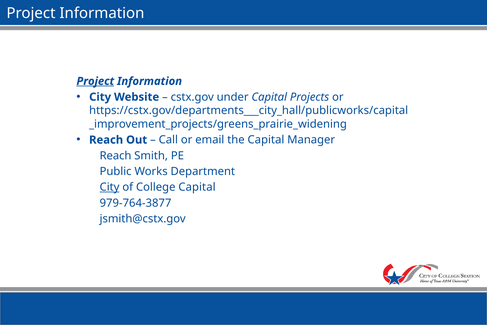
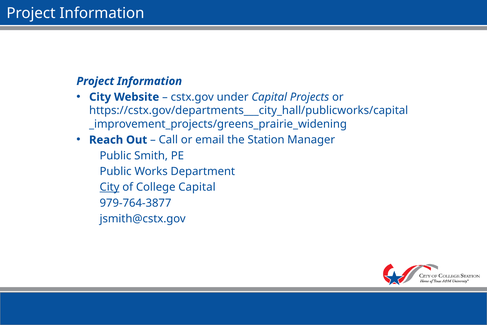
Project underline: present -> none (95, 81)
the Capital: Capital -> Station (266, 140)
Reach: Reach -> Public (115, 156)
